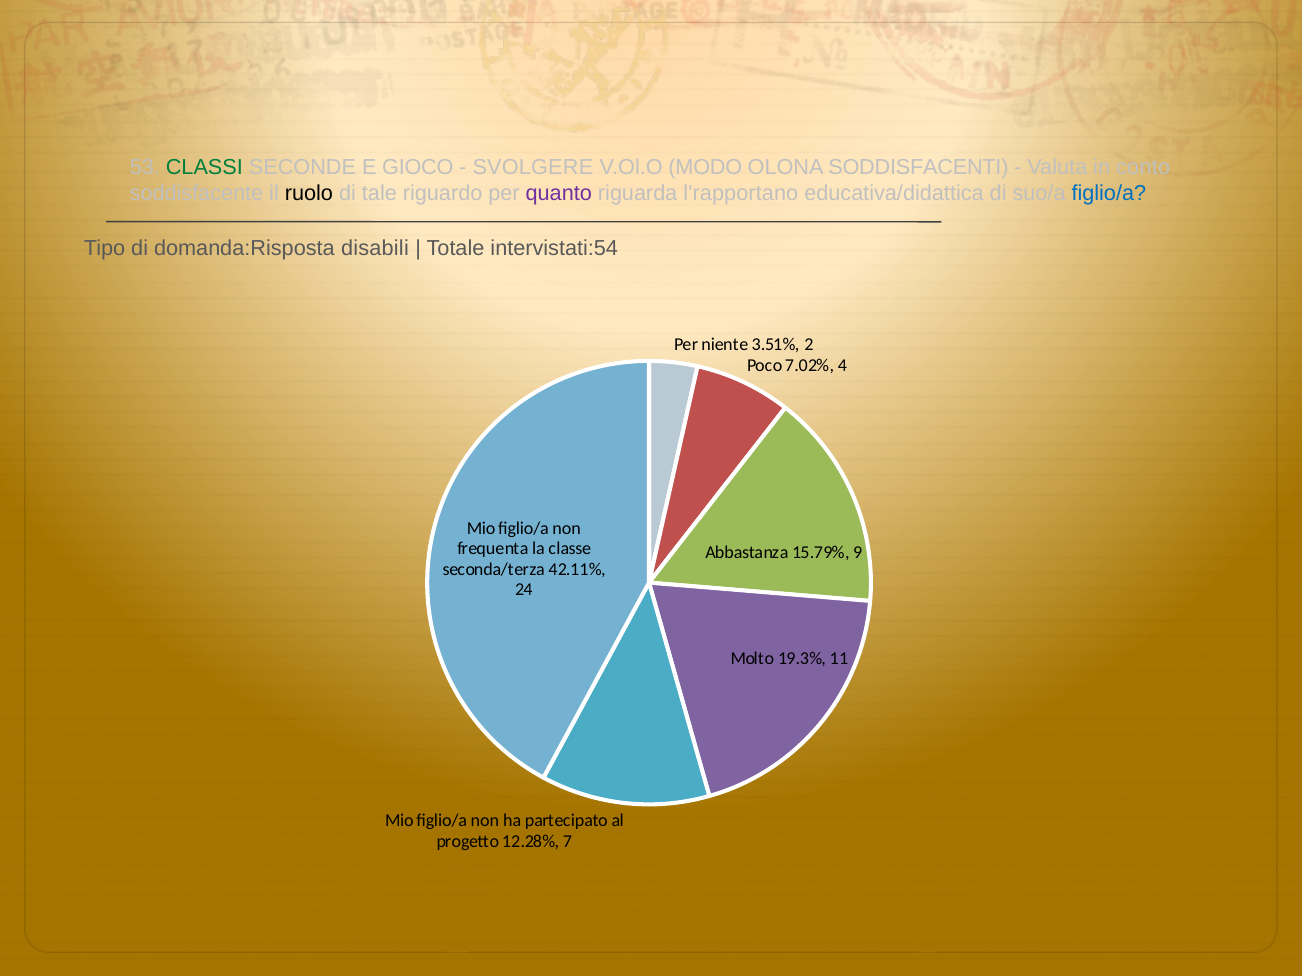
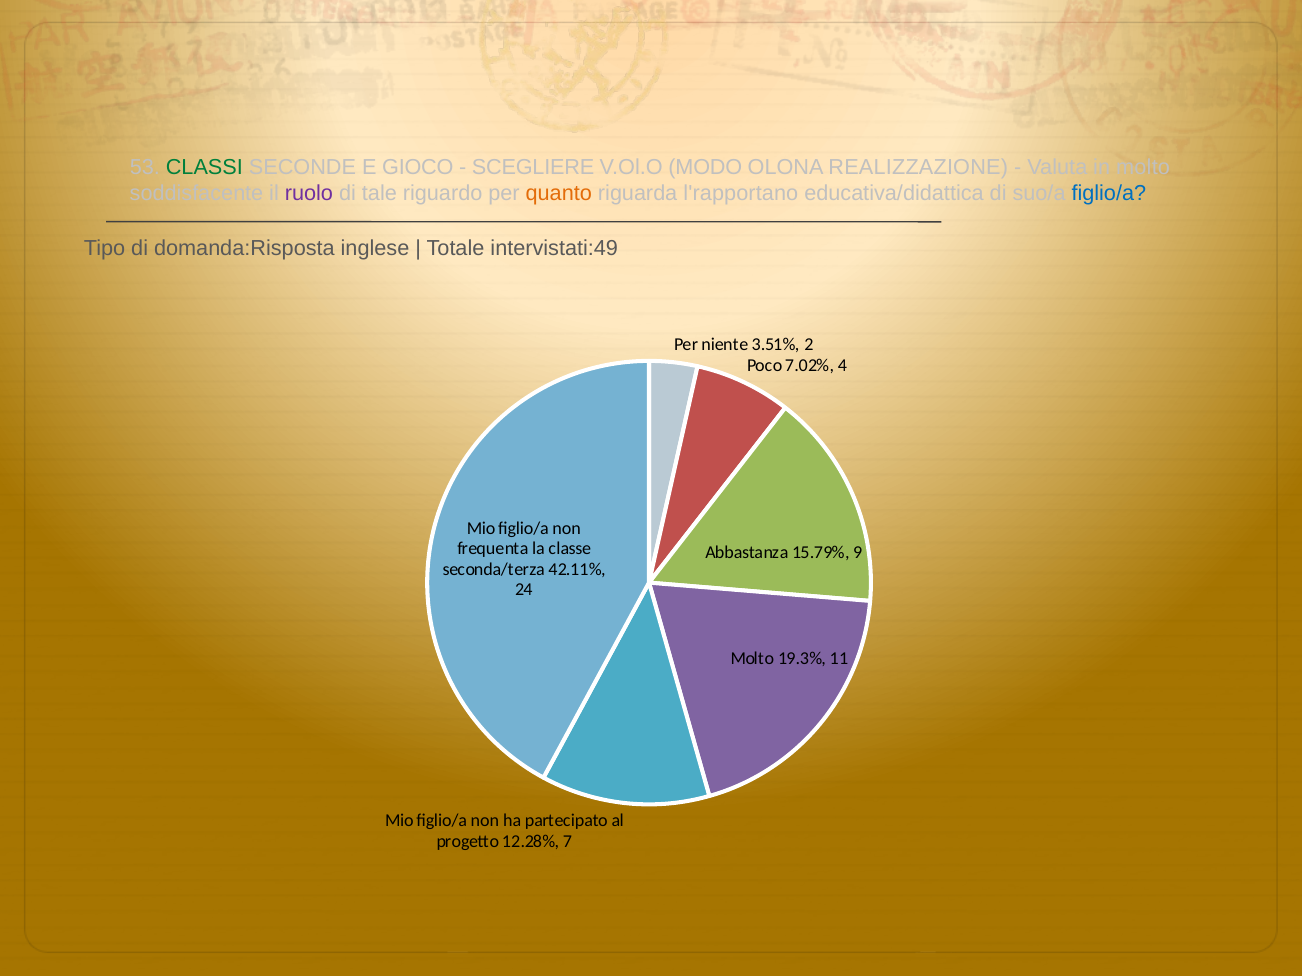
SVOLGERE: SVOLGERE -> SCEGLIERE (533, 167)
SODDISFACENTI: SODDISFACENTI -> REALIZZAZIONE (918, 167)
in conto: conto -> molto (1143, 167)
ruolo colour: black -> purple (309, 194)
quanto colour: purple -> orange (559, 194)
disabili: disabili -> inglese (375, 249)
intervistati:54: intervistati:54 -> intervistati:49 (554, 249)
